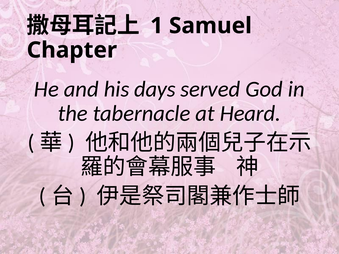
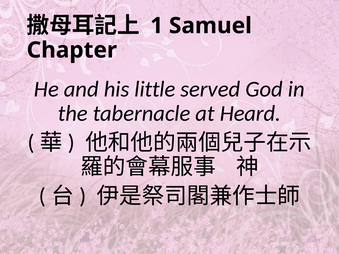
days: days -> little (155, 89)
